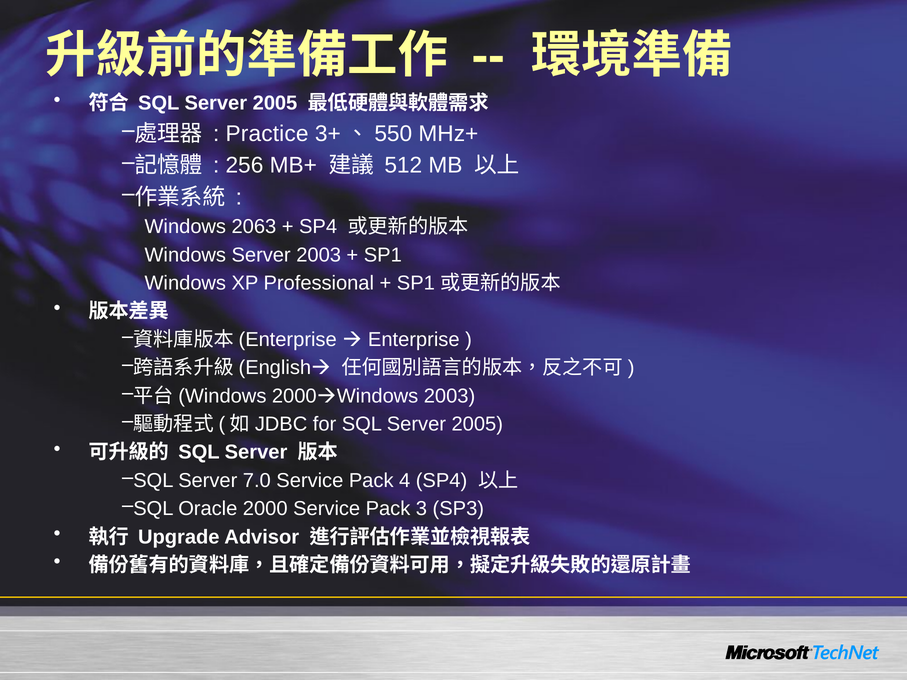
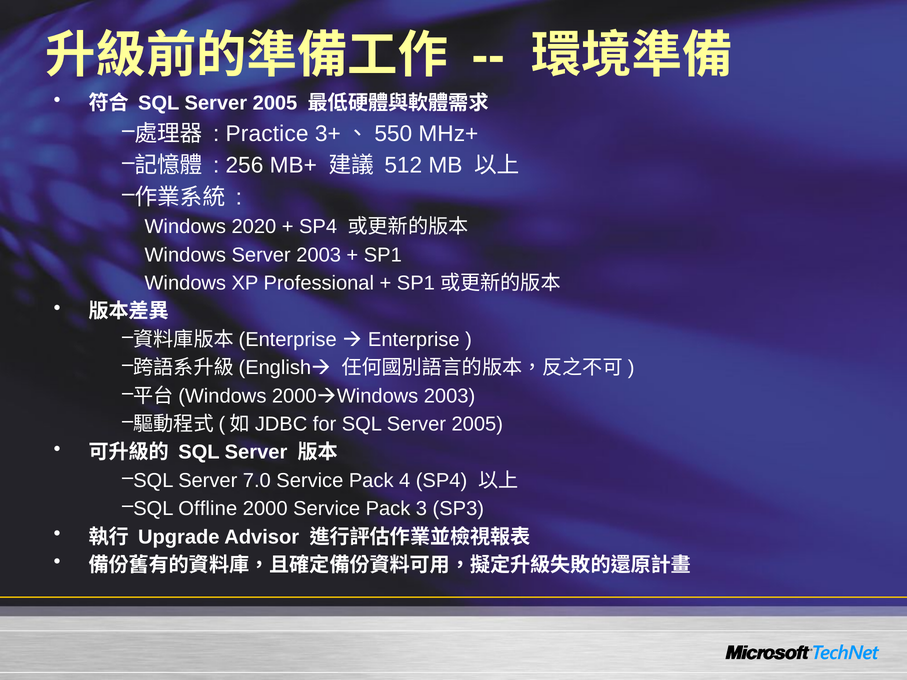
2063: 2063 -> 2020 (254, 227)
Oracle: Oracle -> Offline (208, 509)
